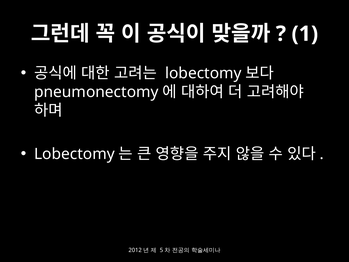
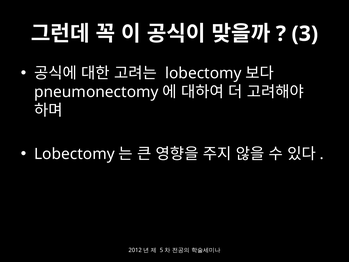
1: 1 -> 3 (305, 34)
